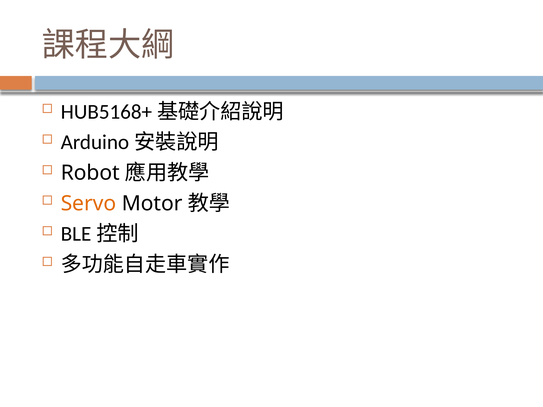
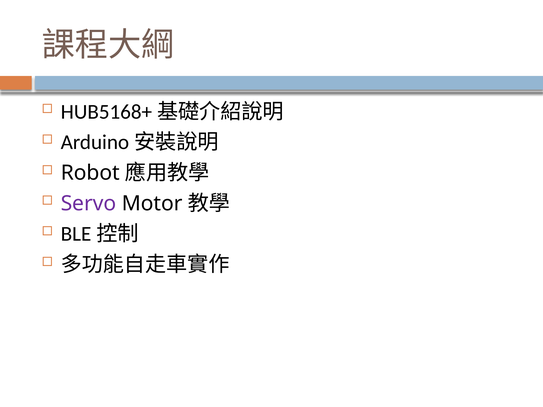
Servo colour: orange -> purple (89, 204)
